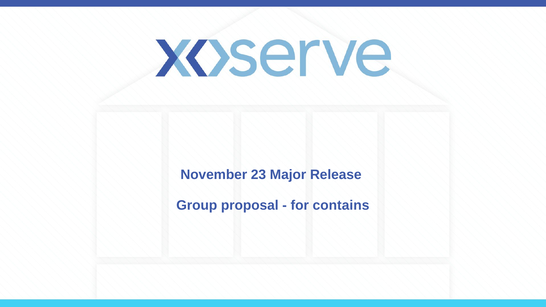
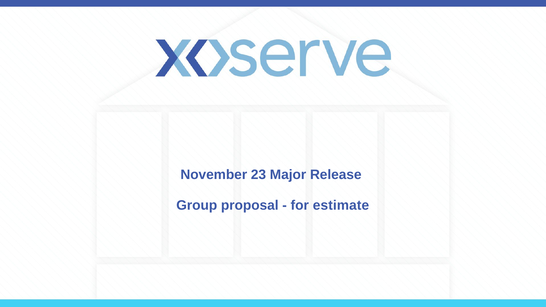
contains: contains -> estimate (341, 205)
